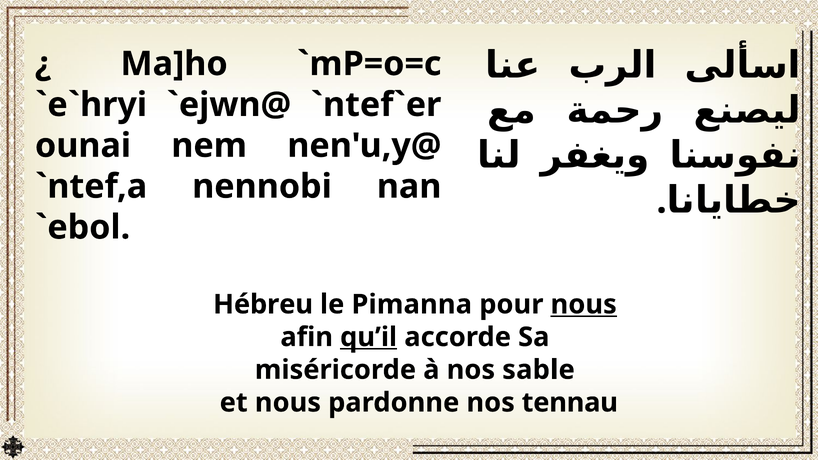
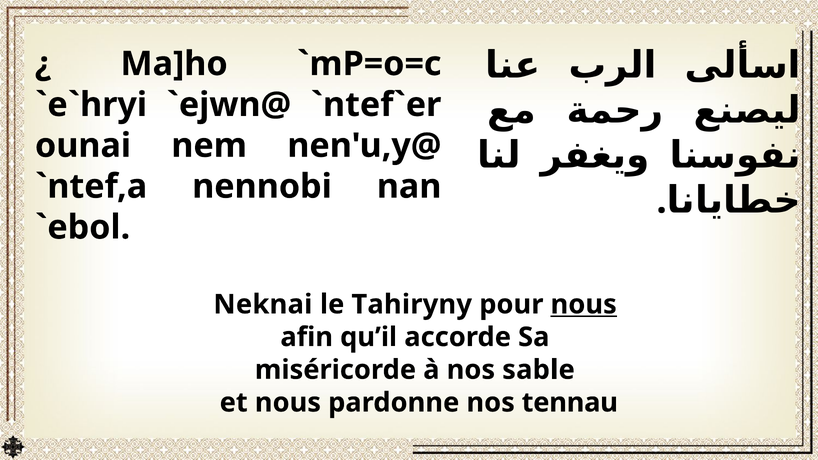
Hébreu: Hébreu -> Neknai (263, 304)
Pimanna: Pimanna -> Tahiryny (412, 304)
qu’il underline: present -> none (369, 337)
